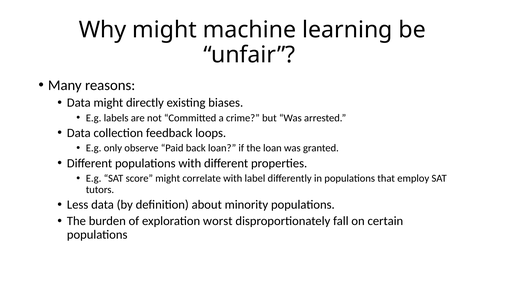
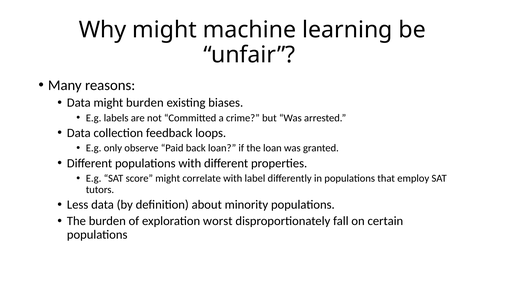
might directly: directly -> burden (145, 103)
